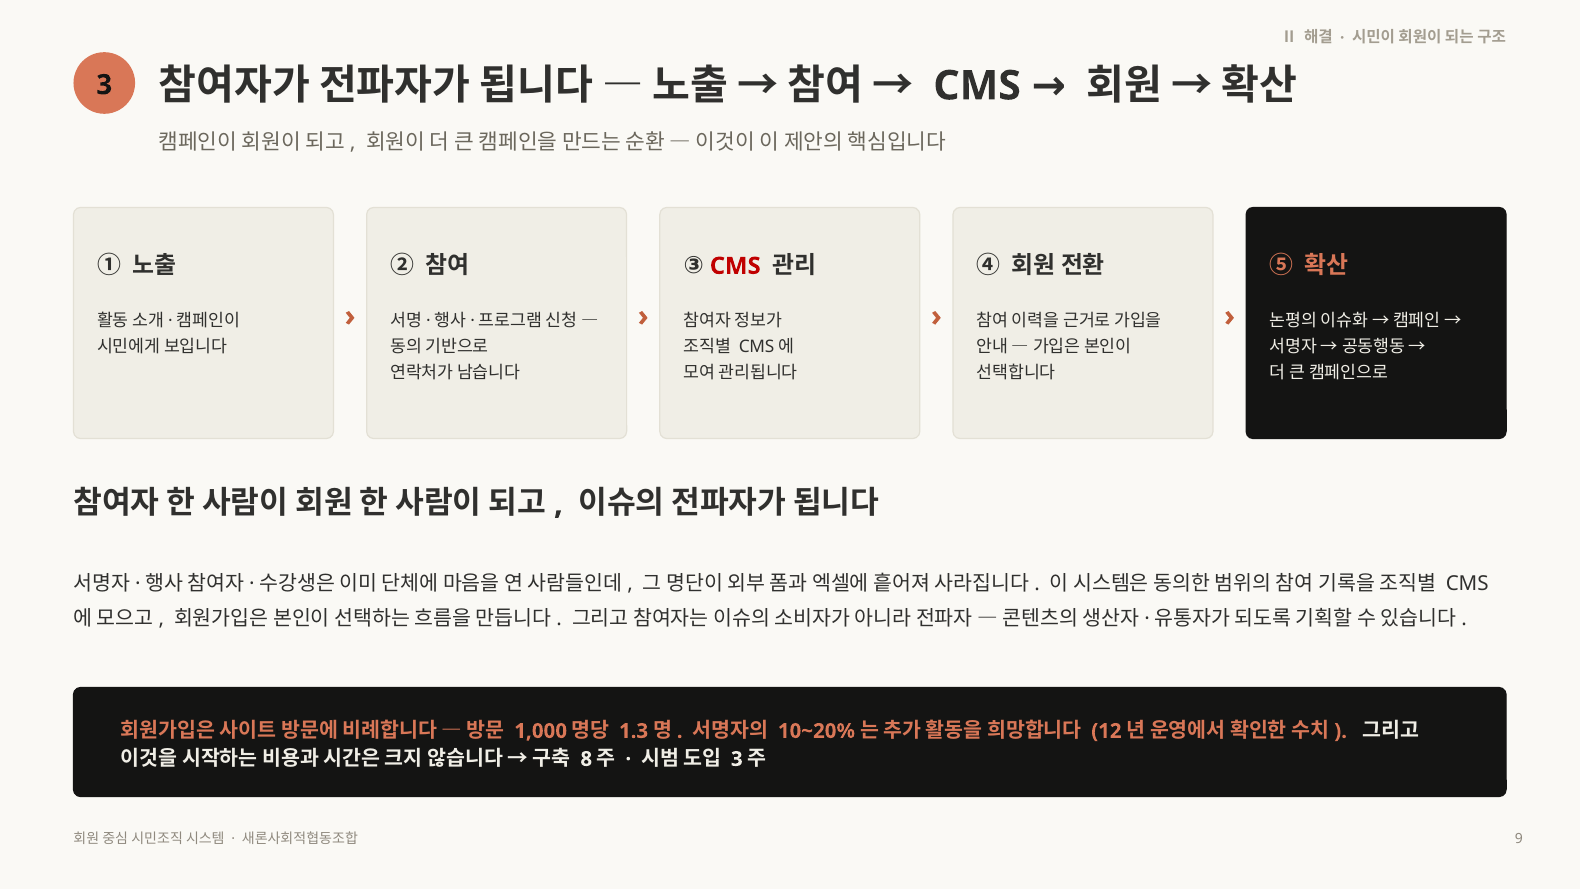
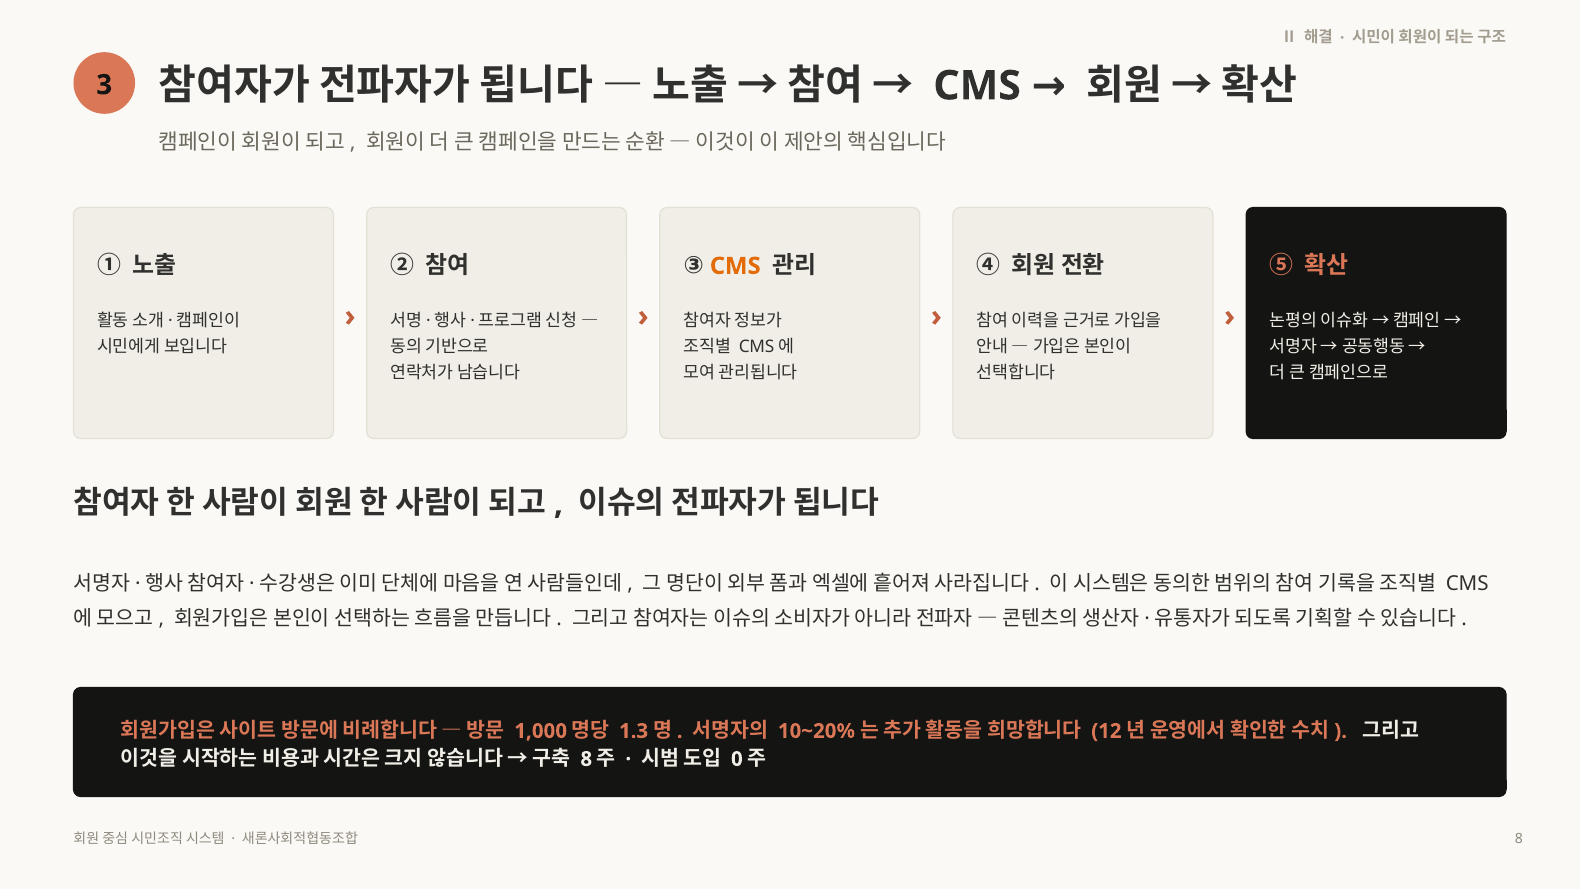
CMS colour: red -> orange (735, 266)
3: 3 -> 0 (737, 759)
9: 9 -> 8 (1519, 839)
